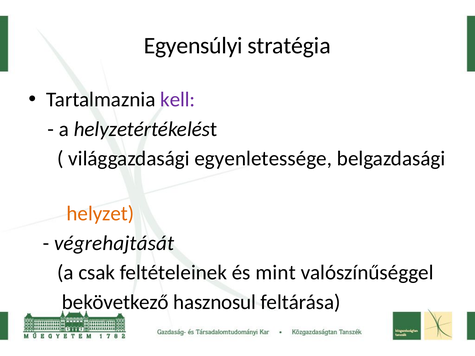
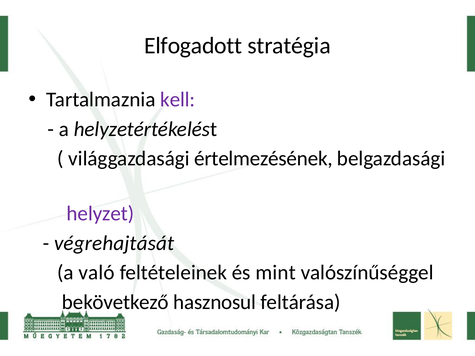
Egyensúlyi: Egyensúlyi -> Elfogadott (193, 46)
egyenletessége: egyenletessége -> értelmezésének (263, 159)
helyzet colour: orange -> purple (100, 214)
csak: csak -> való (97, 273)
